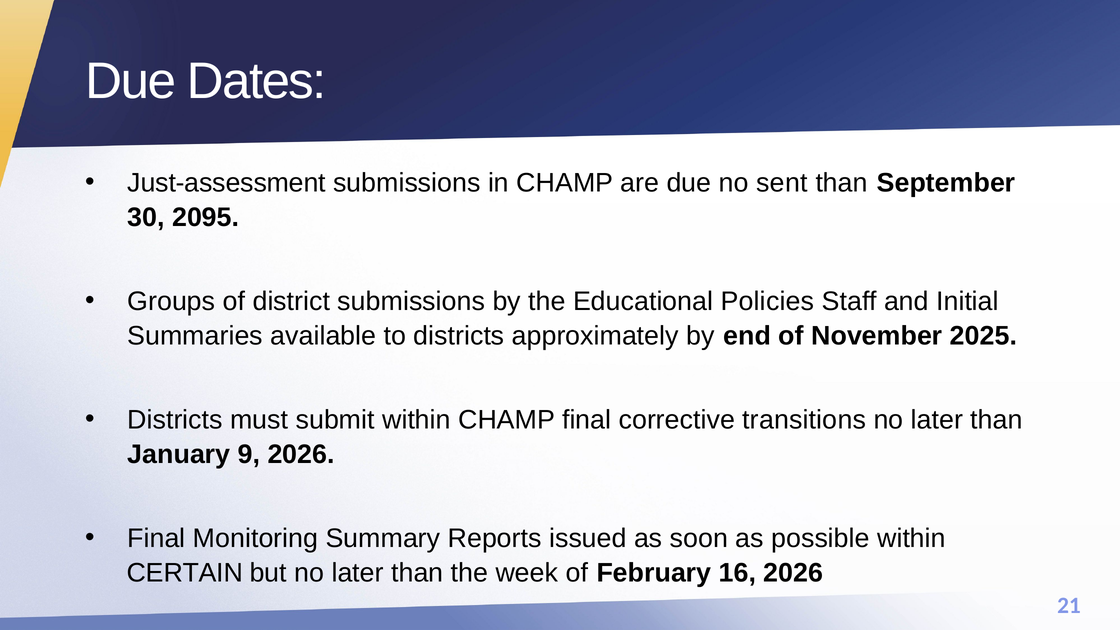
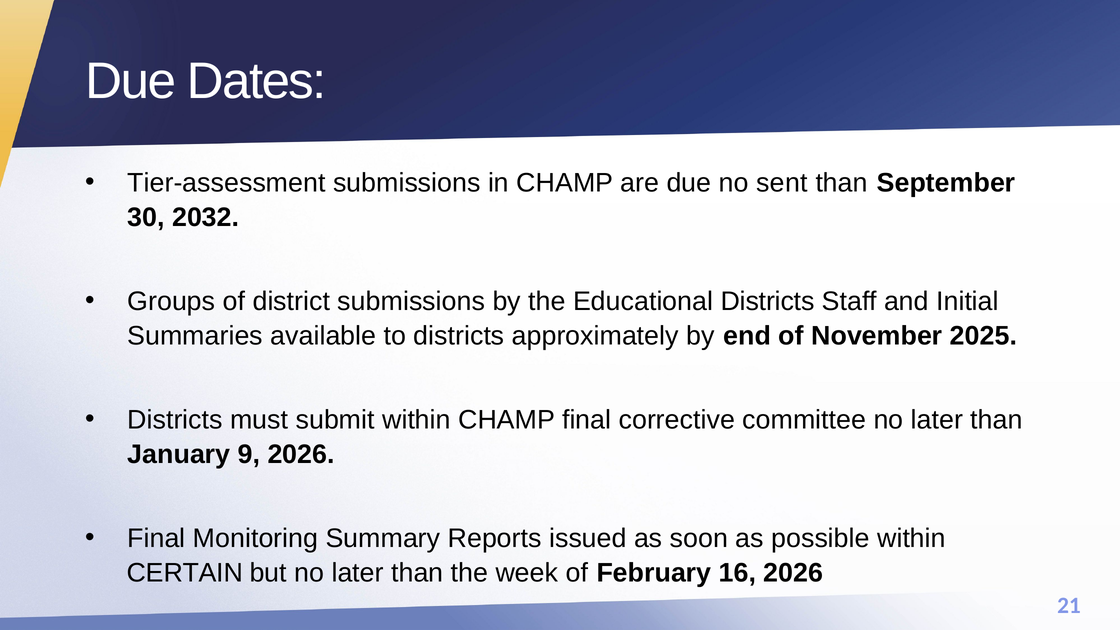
Just-assessment: Just-assessment -> Tier-assessment (226, 183)
2095: 2095 -> 2032 (206, 217)
Educational Policies: Policies -> Districts (768, 301)
transitions: transitions -> committee (804, 420)
